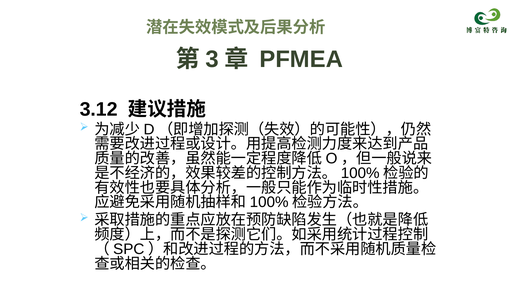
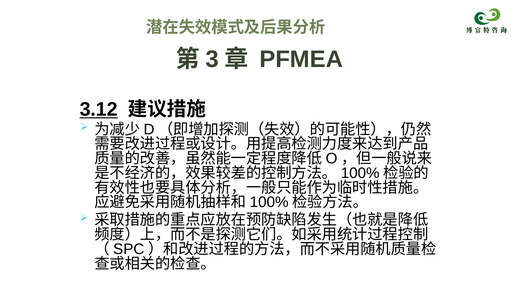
3.12 underline: none -> present (99, 109)
